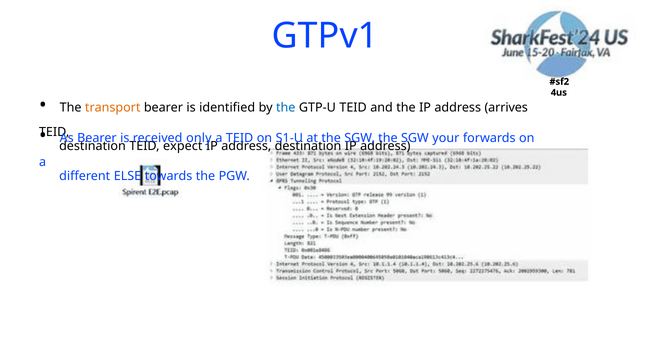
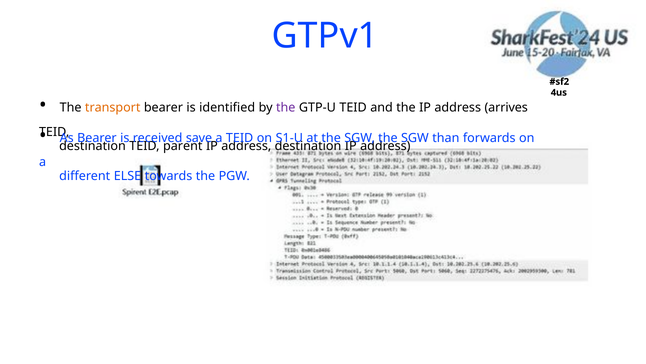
the colour: blue -> purple (286, 108)
only: only -> save (199, 138)
your: your -> than (446, 138)
expect: expect -> parent (183, 146)
